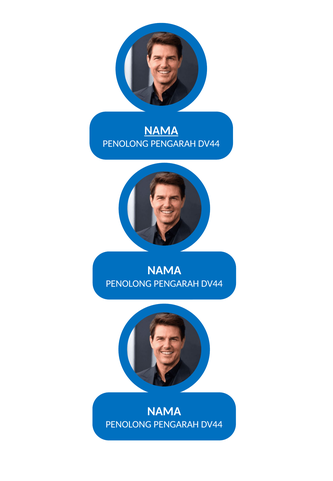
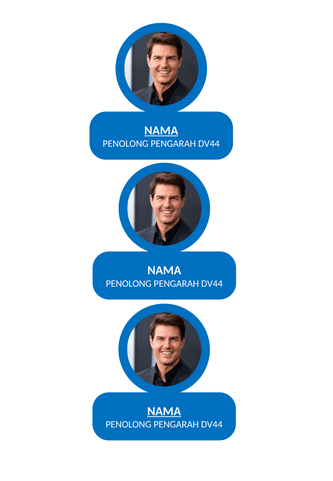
NAMA underline: none -> present (164, 411)
